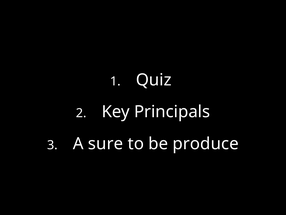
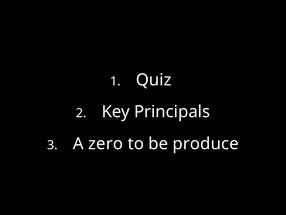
sure: sure -> zero (106, 143)
